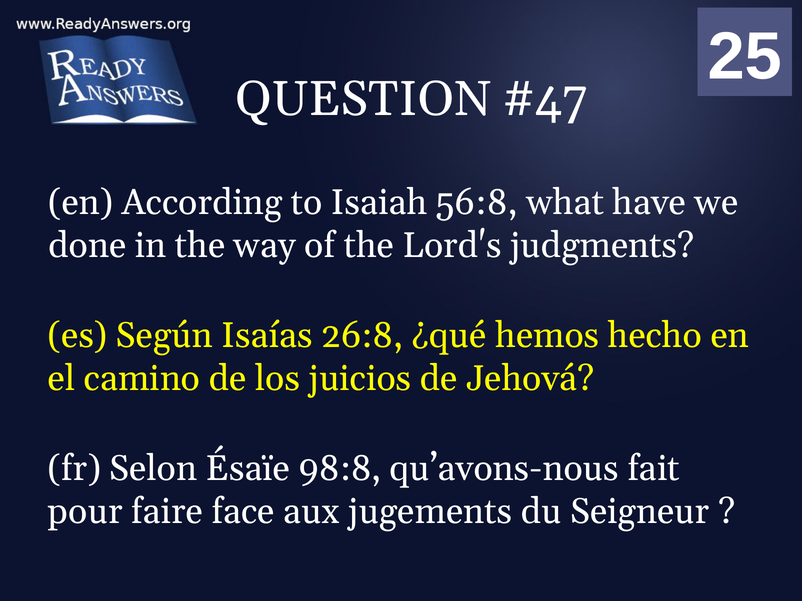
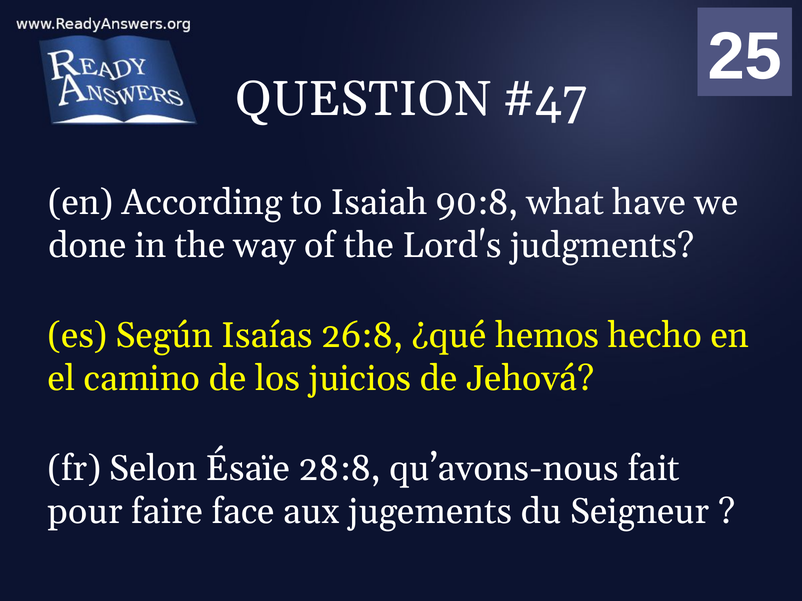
56:8: 56:8 -> 90:8 (477, 203)
98:8: 98:8 -> 28:8 (340, 469)
